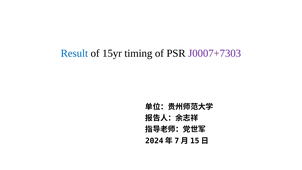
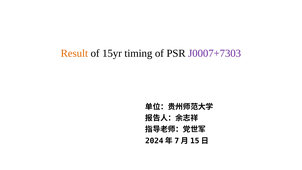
Result colour: blue -> orange (74, 53)
